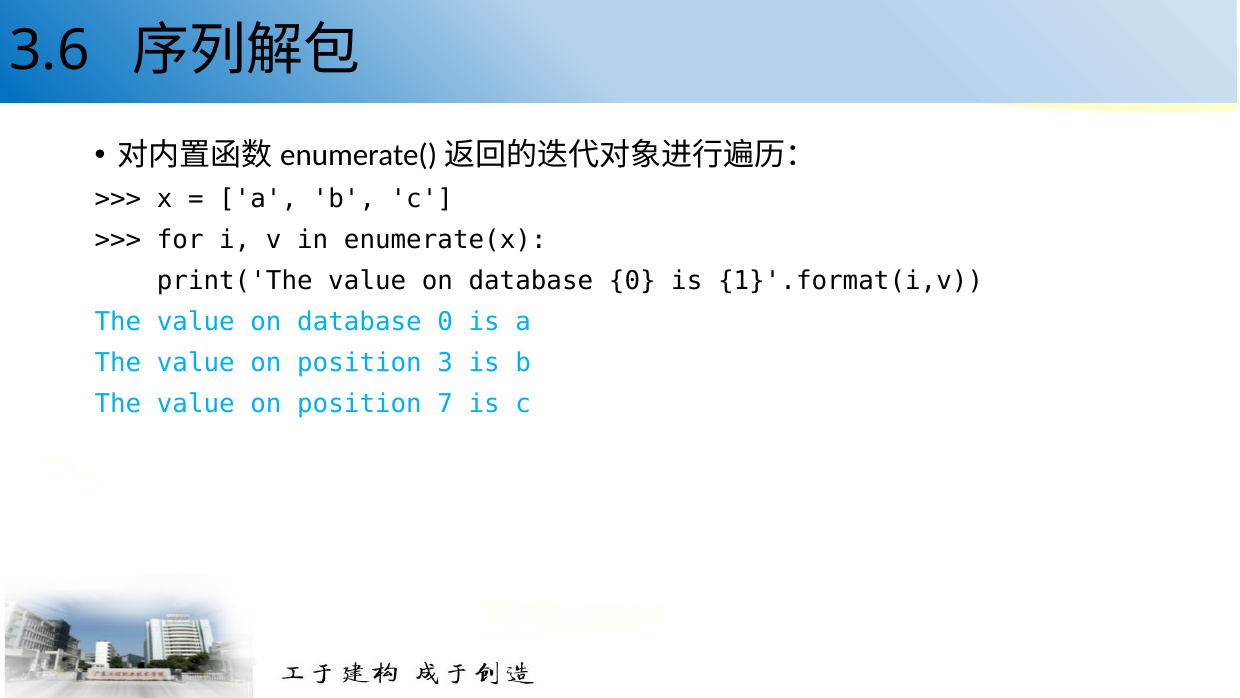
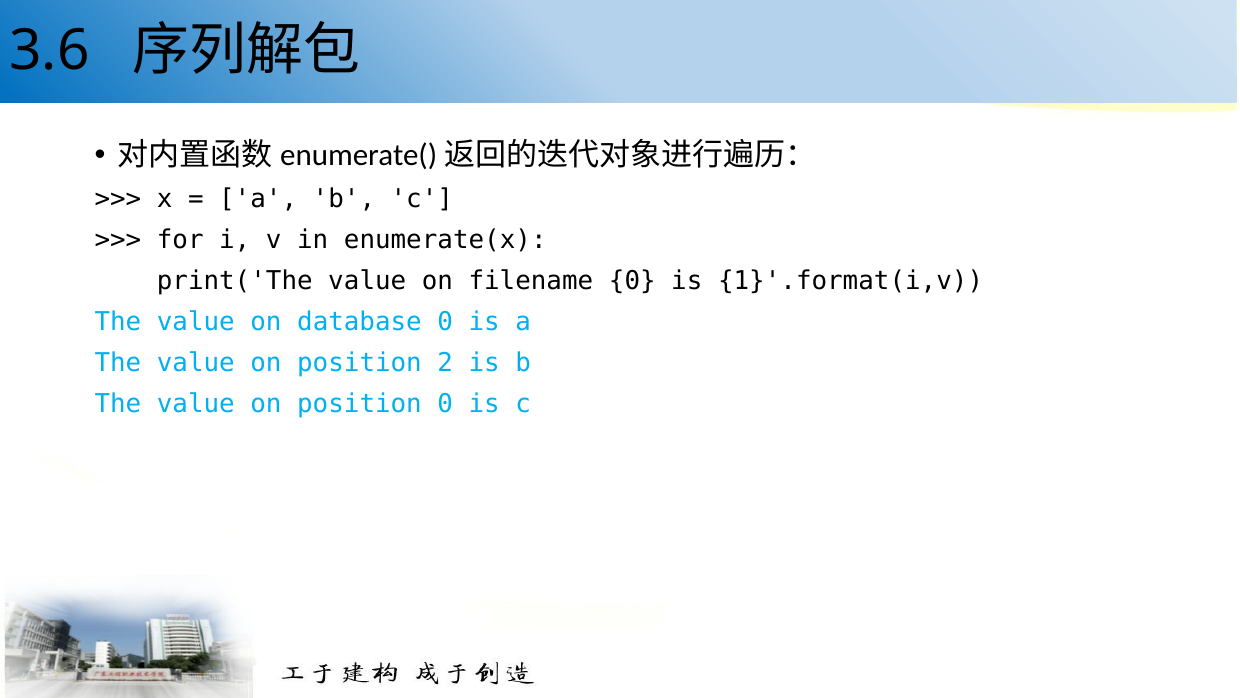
print('The value on database: database -> filename (531, 281)
3: 3 -> 2 (445, 363)
position 7: 7 -> 0 (445, 403)
